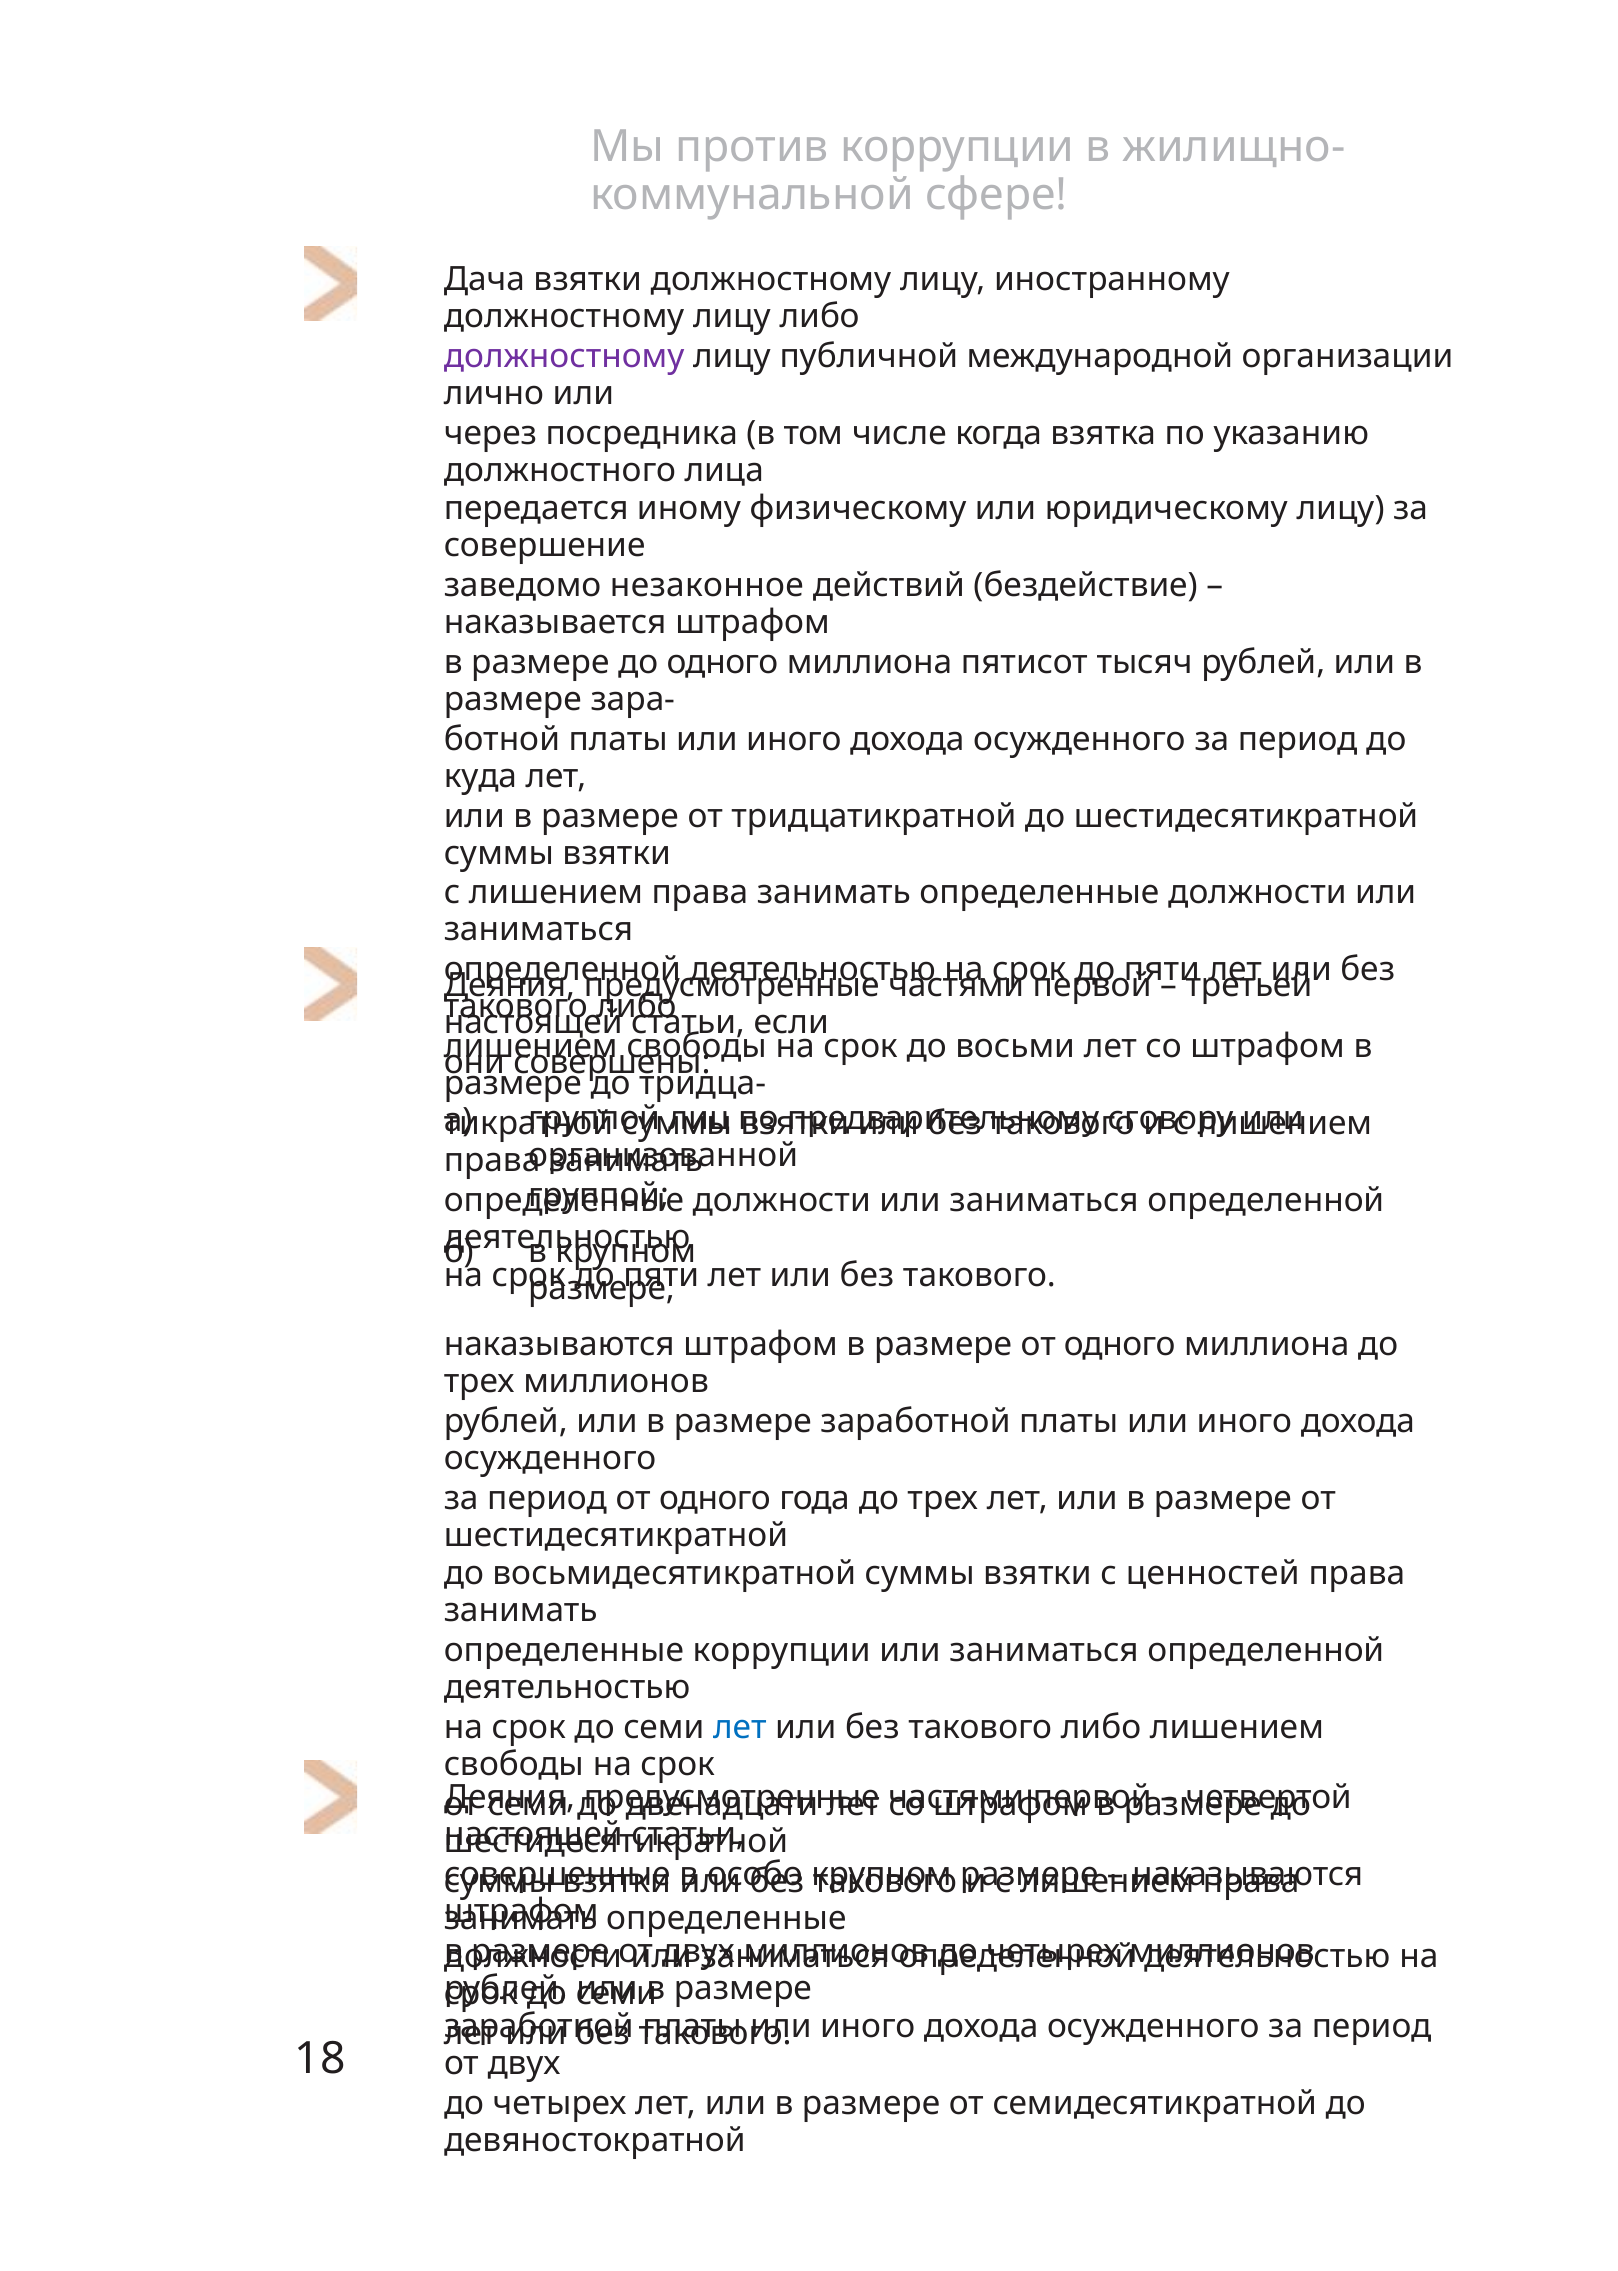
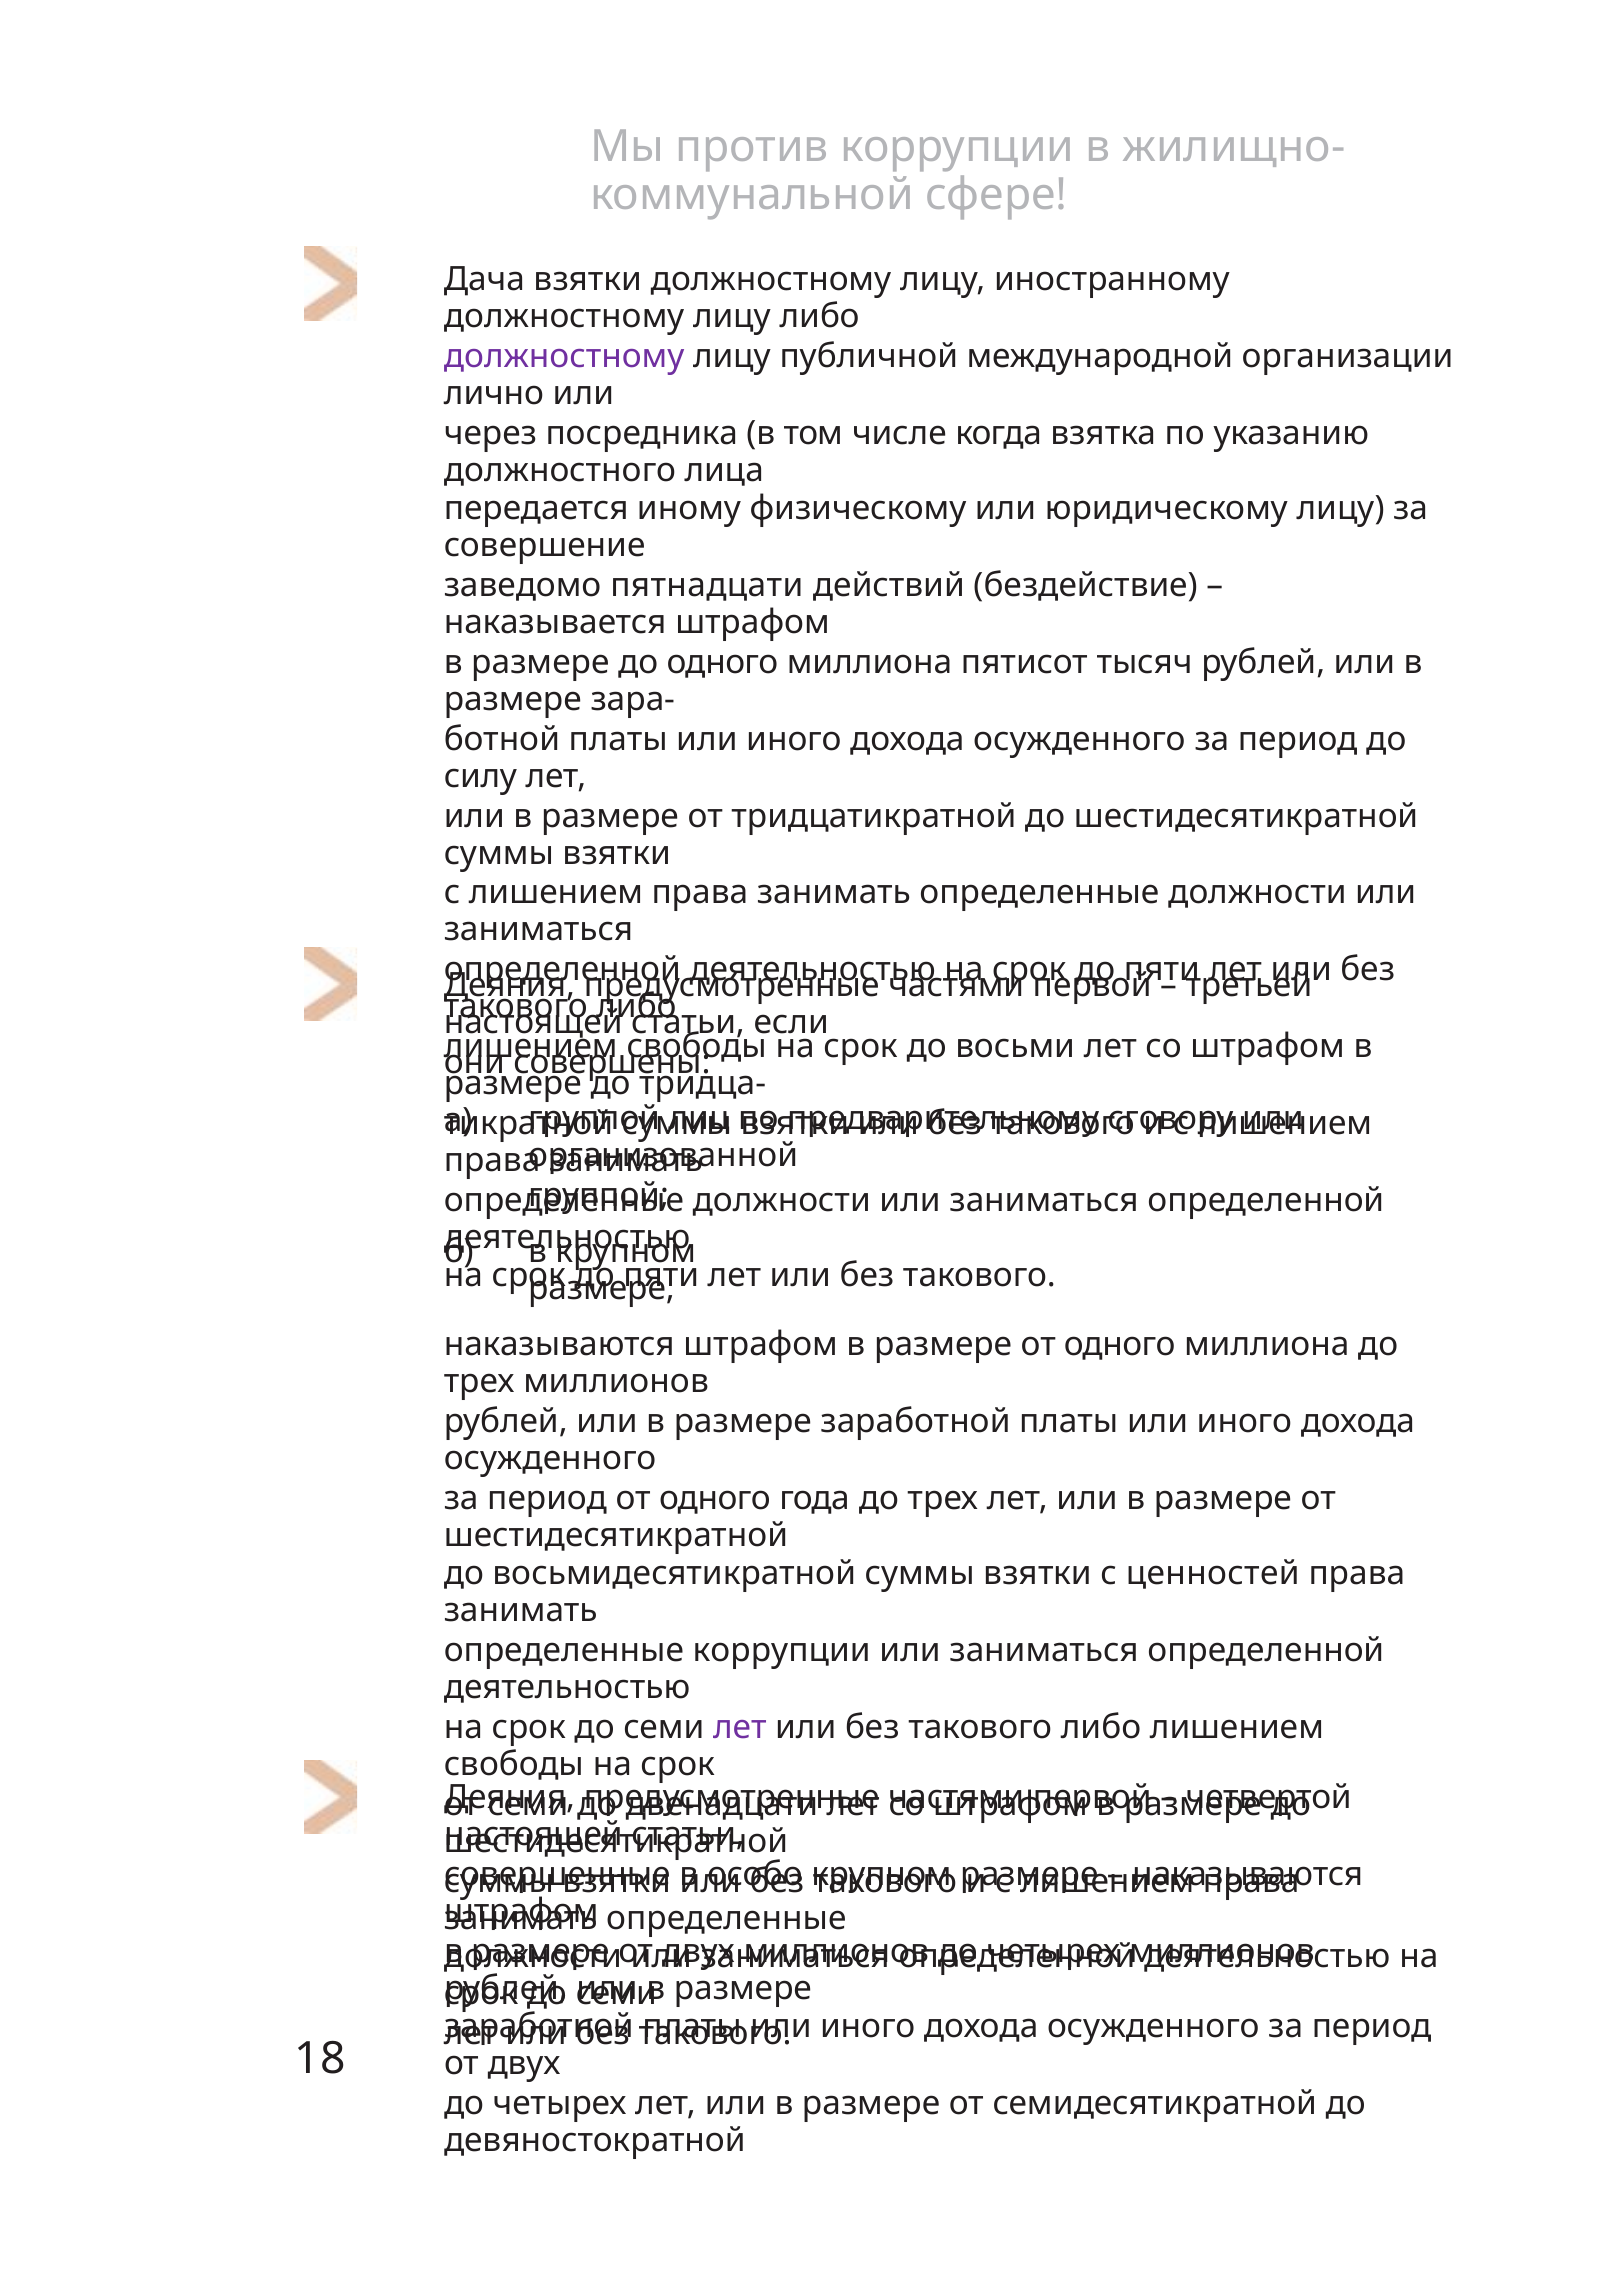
незаконное: незаконное -> пятнадцати (707, 586)
куда: куда -> силу (480, 777)
лет colour: blue -> purple (740, 1727)
